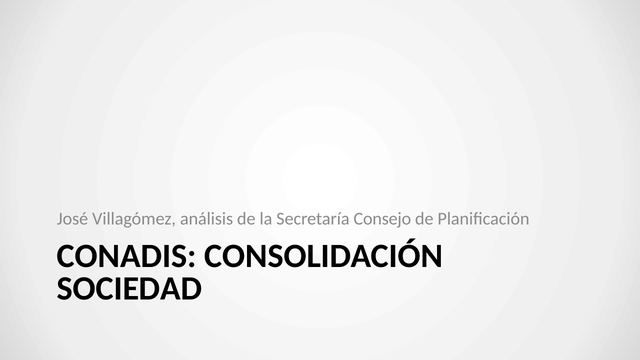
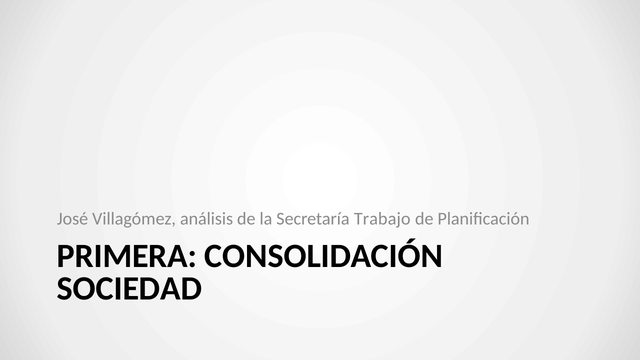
Consejo: Consejo -> Trabajo (382, 219)
CONADIS: CONADIS -> PRIMERA (127, 256)
